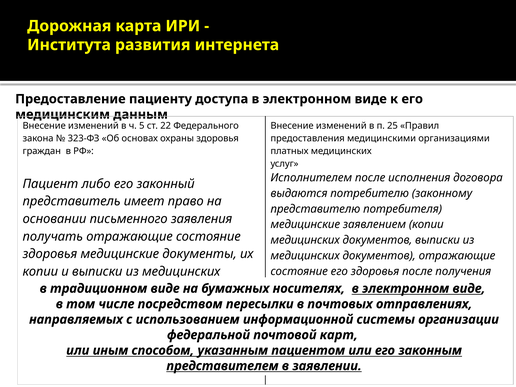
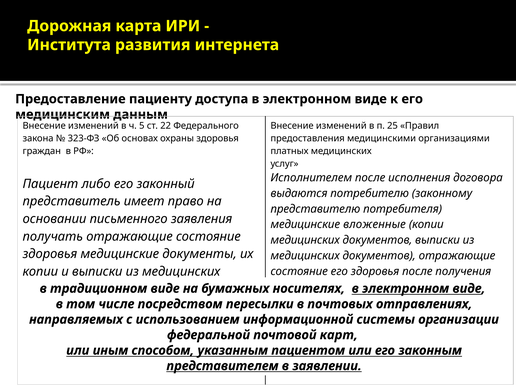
заявлением: заявлением -> вложенные (374, 225)
